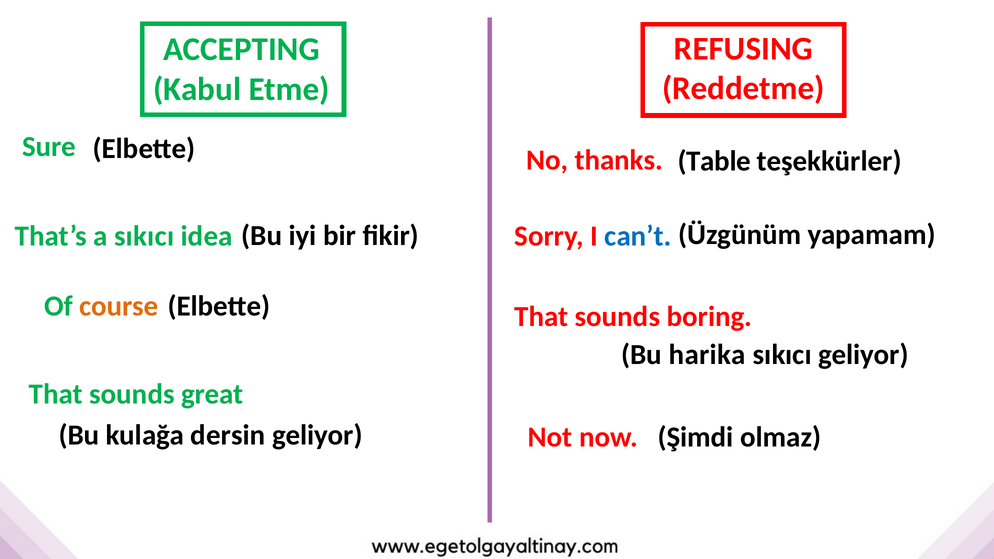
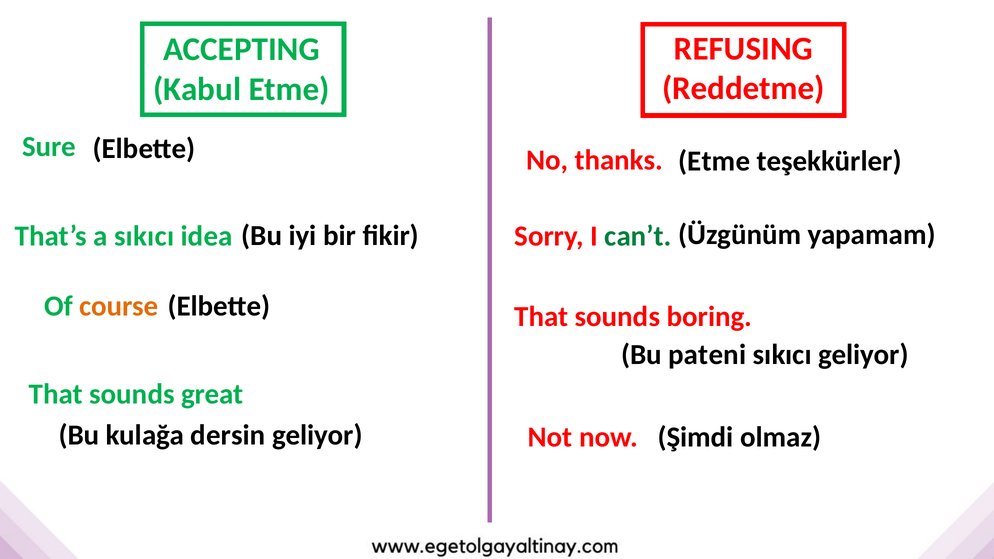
Table: Table -> Etme (714, 161)
can’t colour: blue -> green (638, 236)
harika: harika -> pateni (707, 355)
